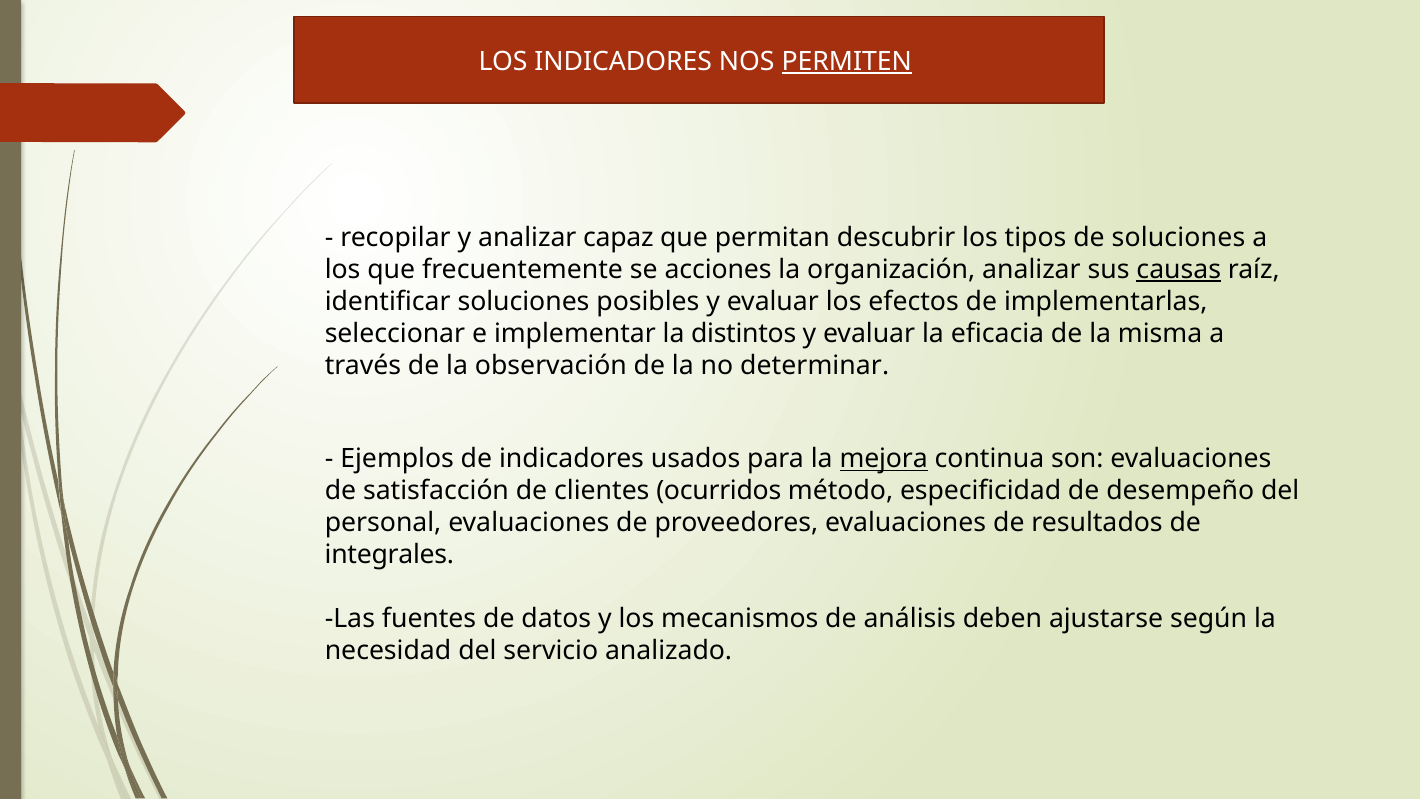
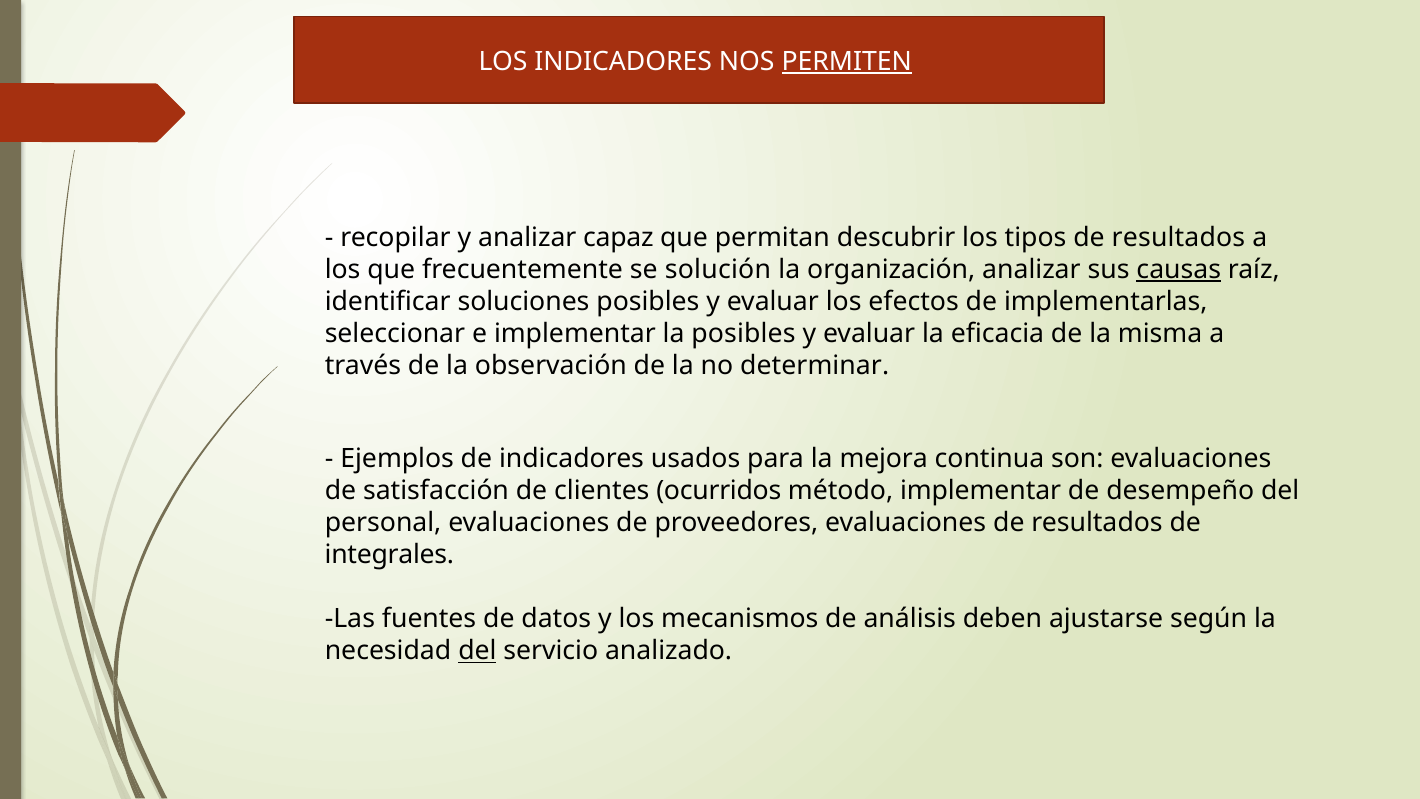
tipos de soluciones: soluciones -> resultados (1178, 238)
acciones: acciones -> solución (718, 270)
la distintos: distintos -> posibles (743, 334)
mejora underline: present -> none (884, 459)
método especificidad: especificidad -> implementar (981, 491)
del underline: none -> present (477, 651)
